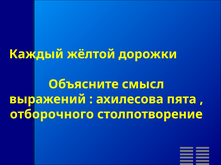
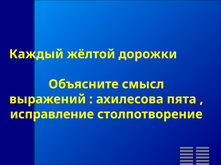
отборочного: отборочного -> исправление (52, 115)
